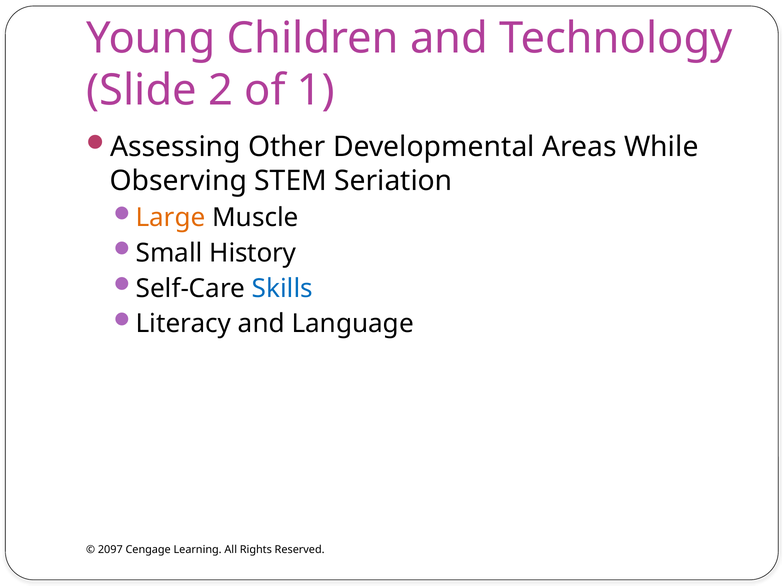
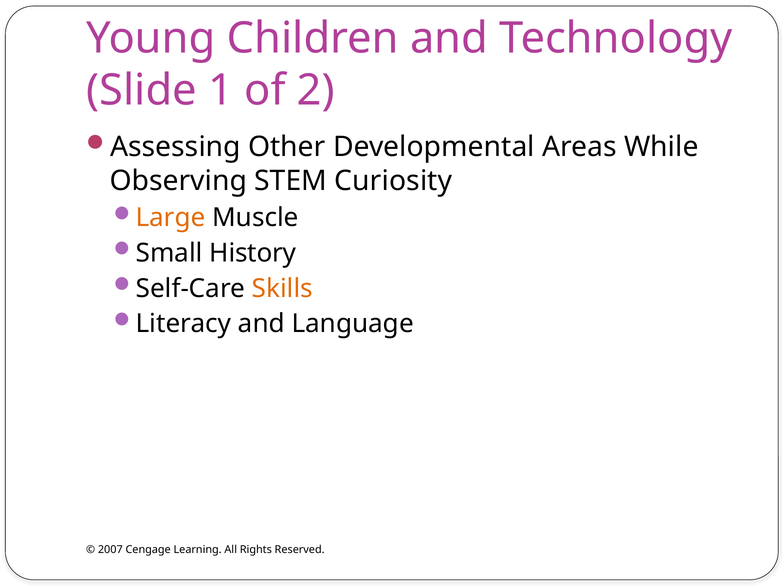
2: 2 -> 1 (221, 91)
1: 1 -> 2 (316, 91)
Seriation: Seriation -> Curiosity (393, 181)
Skills colour: blue -> orange (282, 288)
2097: 2097 -> 2007 (110, 550)
